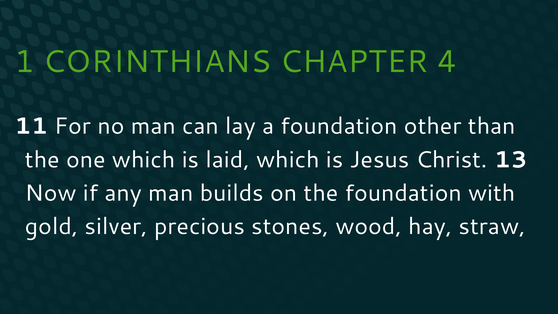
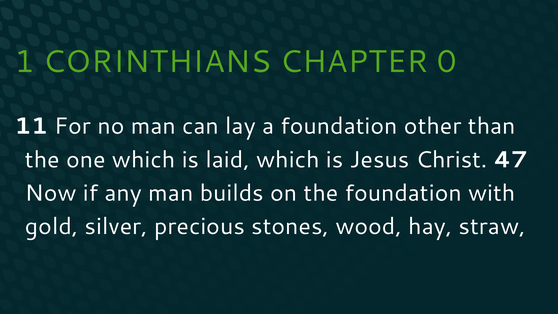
4: 4 -> 0 (447, 62)
13: 13 -> 47 (511, 160)
